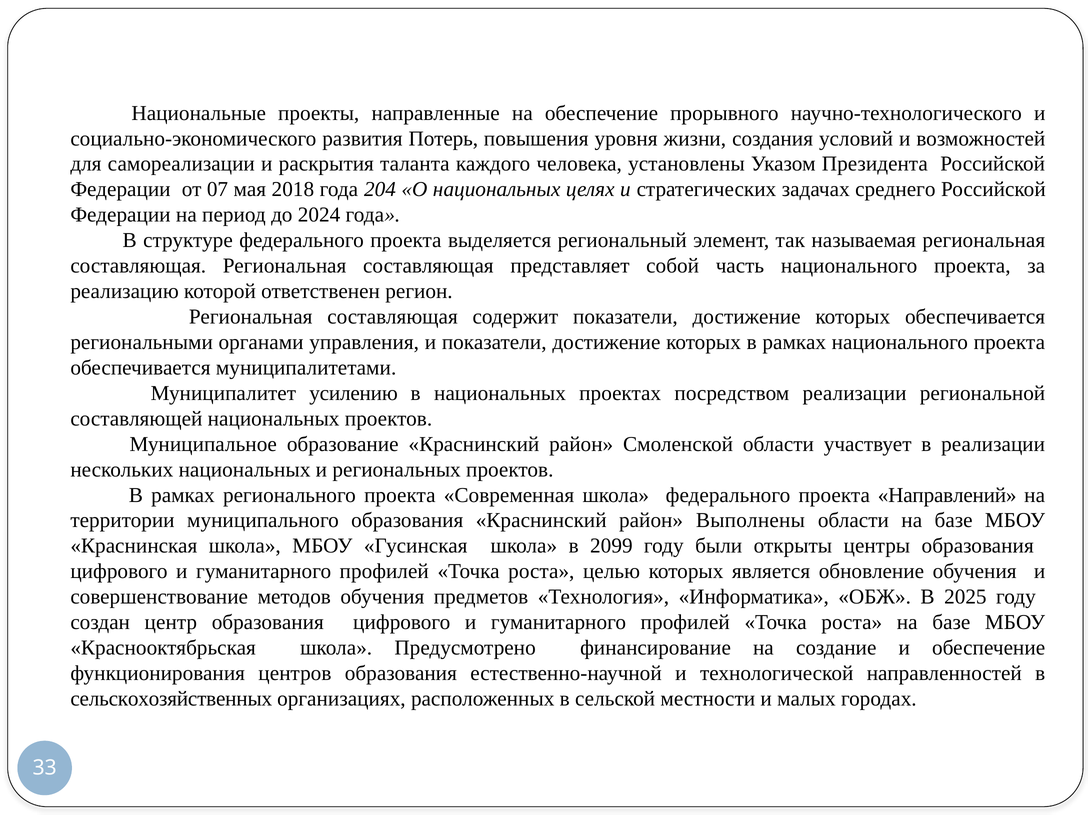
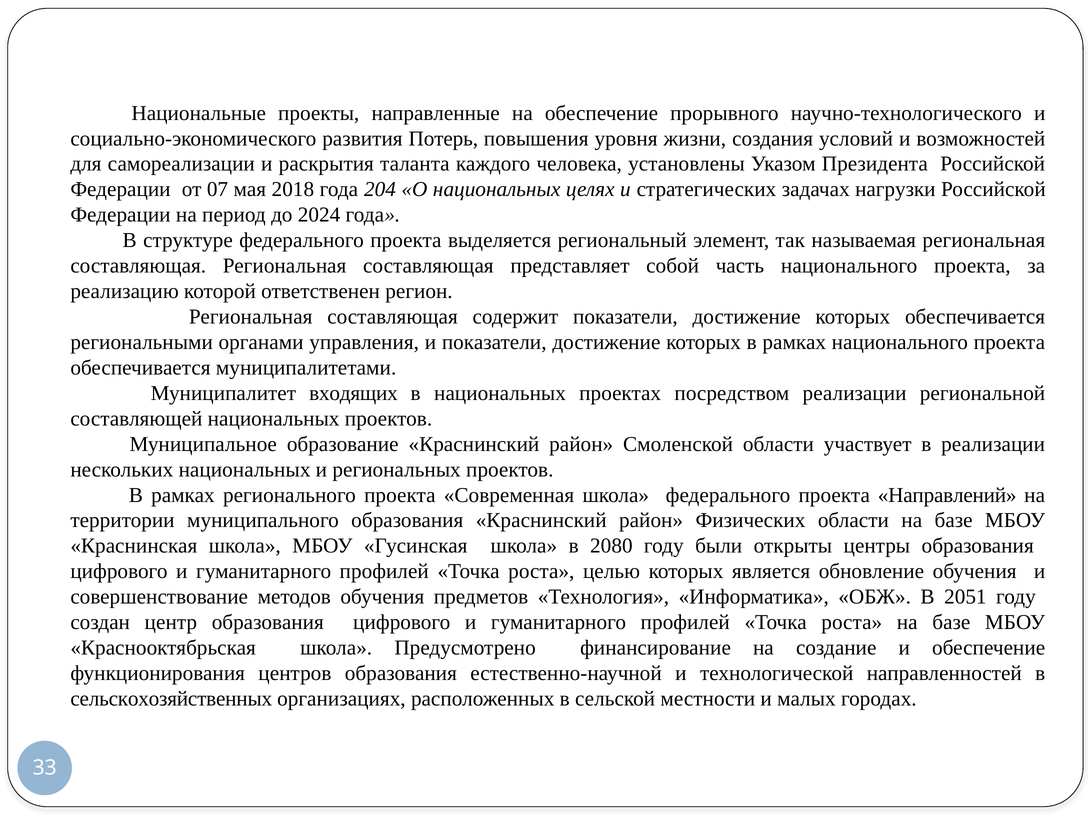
среднего: среднего -> нагрузки (895, 190)
усилению: усилению -> входящих (354, 393)
Выполнены: Выполнены -> Физических (750, 521)
2099: 2099 -> 2080 (611, 546)
2025: 2025 -> 2051 (965, 597)
